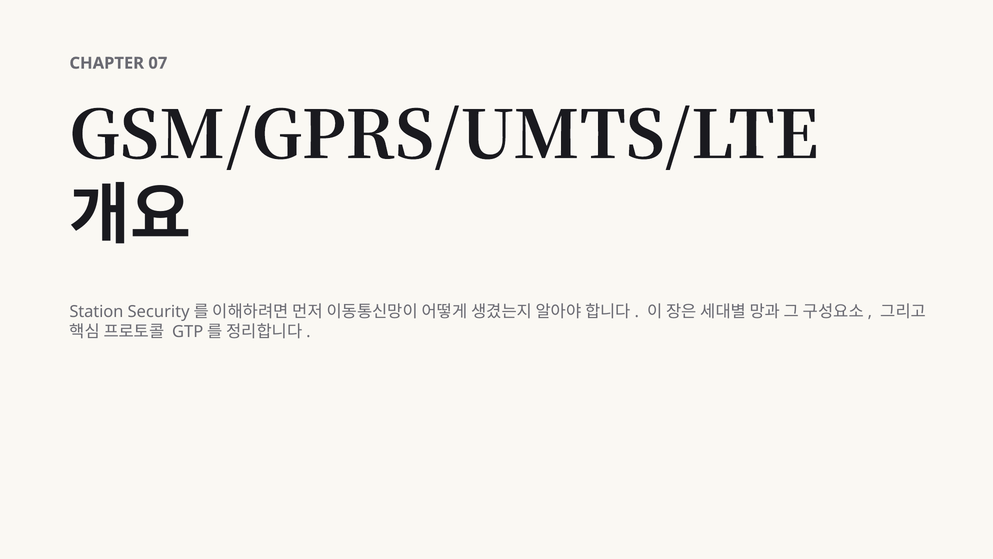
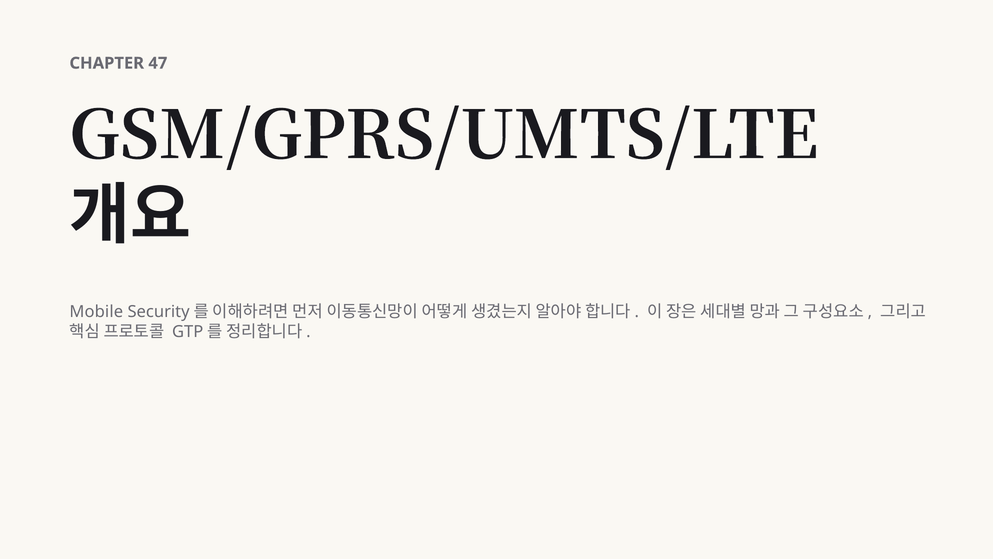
07: 07 -> 47 (158, 63)
Station: Station -> Mobile (96, 311)
